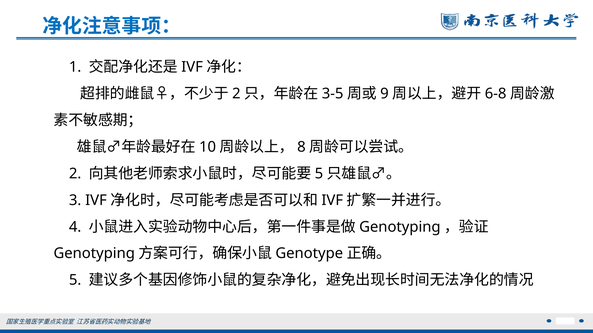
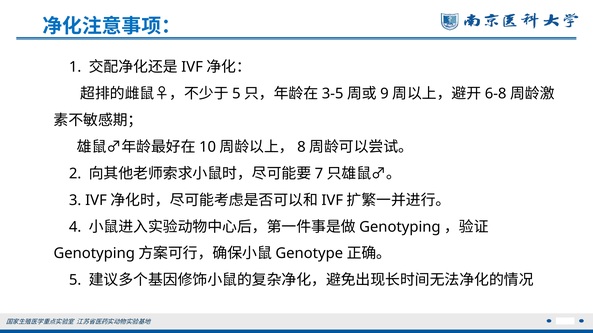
2: 2 -> 5 (236, 94)
5: 5 -> 7 (319, 174)
